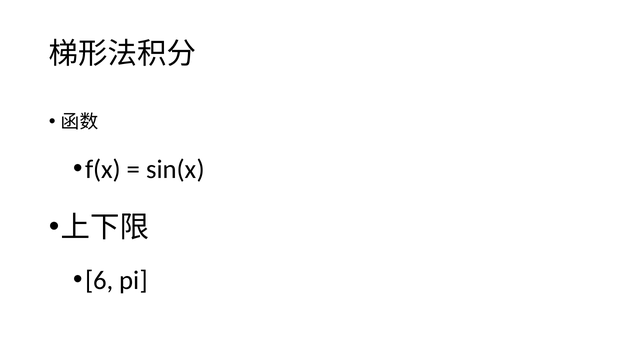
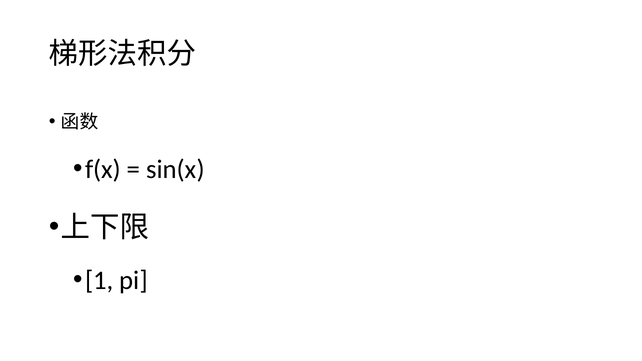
6: 6 -> 1 (99, 281)
